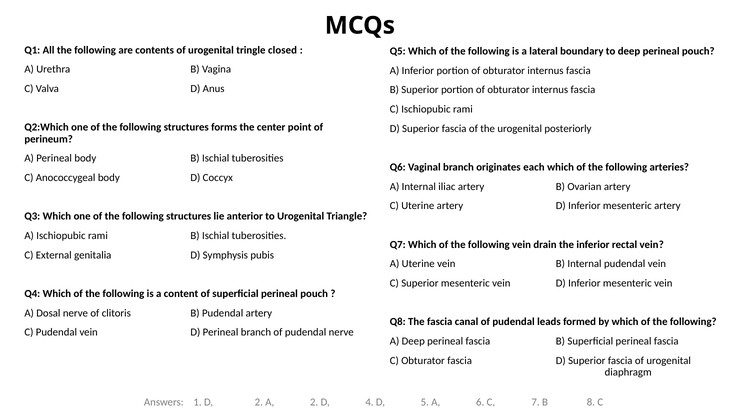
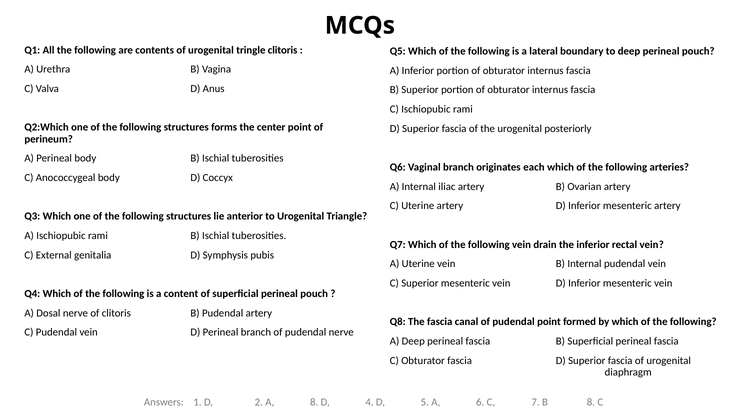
tringle closed: closed -> clitoris (283, 50)
pudendal leads: leads -> point (549, 322)
A 2: 2 -> 8 (314, 402)
